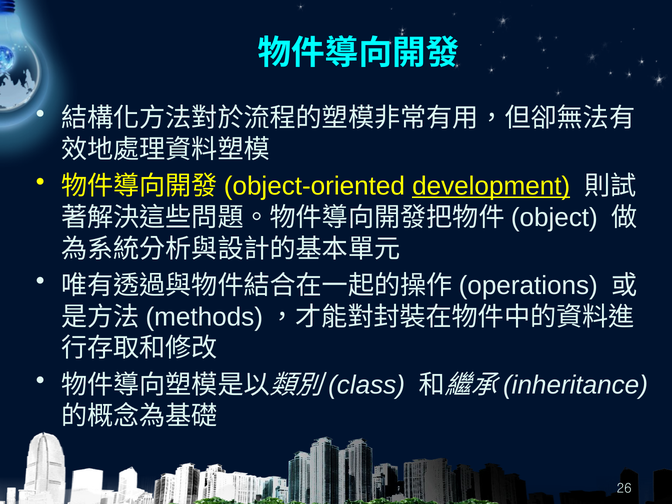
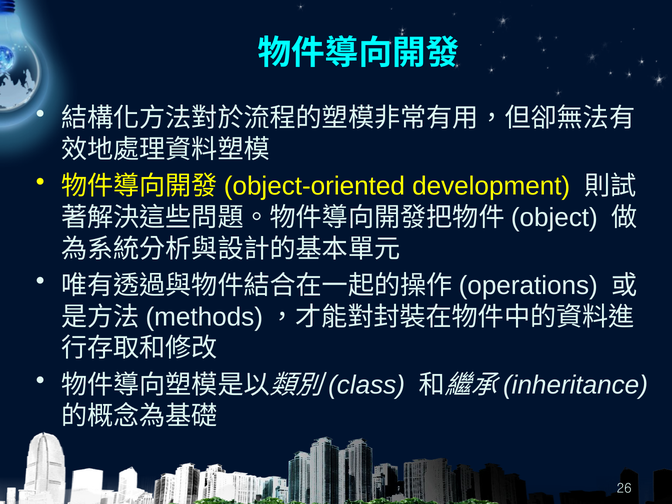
development underline: present -> none (491, 186)
